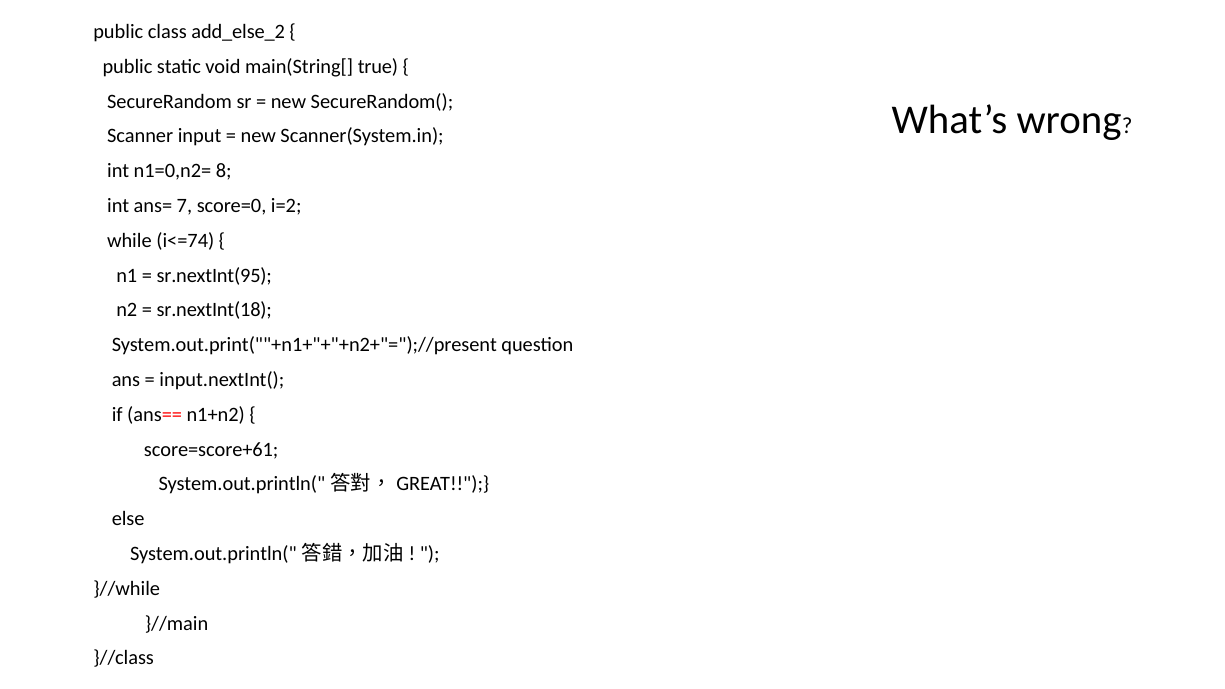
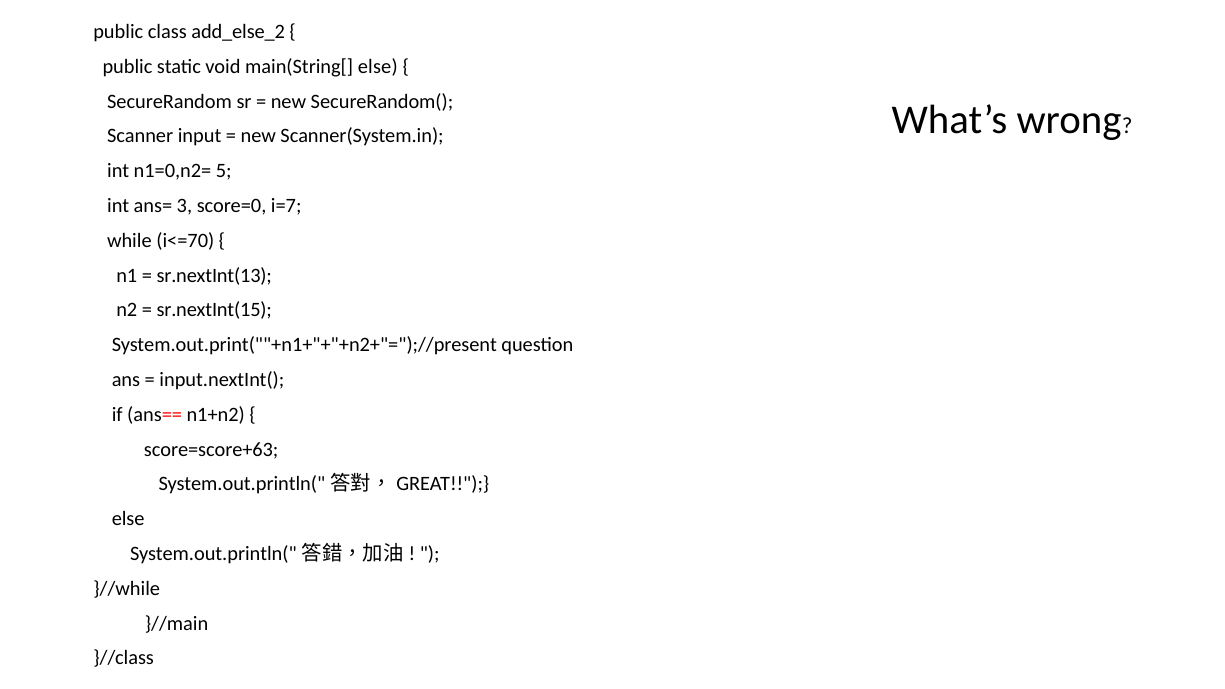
main(String[ true: true -> else (378, 67)
8: 8 -> 5 (224, 171)
7: 7 -> 3 (184, 206)
i=2: i=2 -> i=7 (286, 206)
i<=74: i<=74 -> i<=70 (185, 241)
sr.nextInt(95: sr.nextInt(95 -> sr.nextInt(13 (214, 275)
sr.nextInt(18: sr.nextInt(18 -> sr.nextInt(15 (214, 310)
score=score+61: score=score+61 -> score=score+63 (211, 449)
